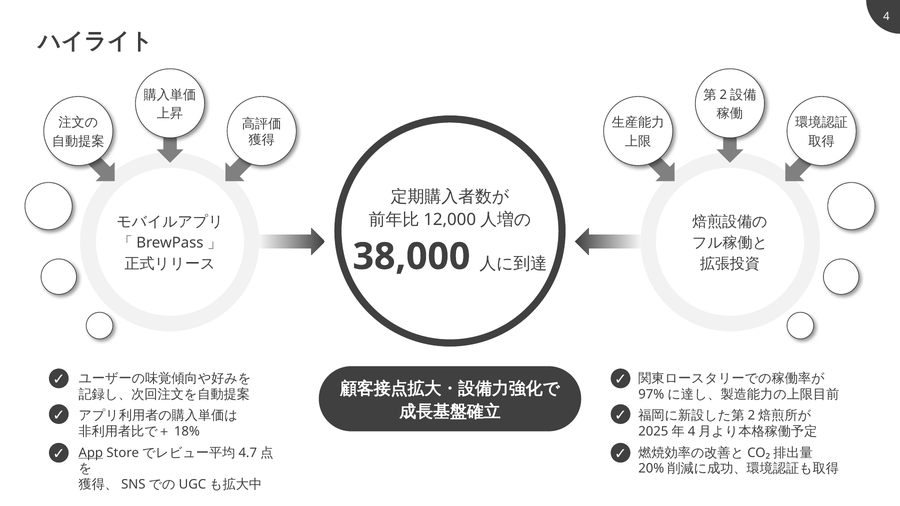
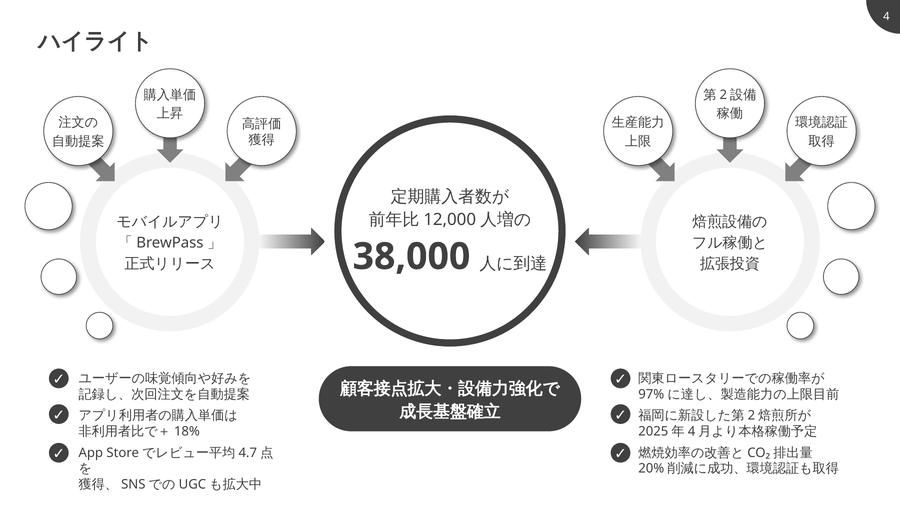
App underline: present -> none (91, 453)
